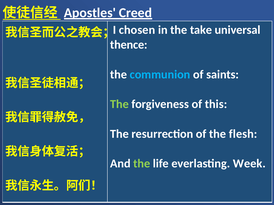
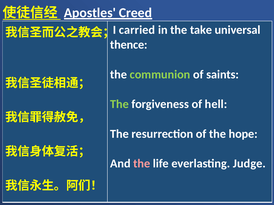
chosen: chosen -> carried (137, 30)
communion colour: light blue -> light green (160, 75)
this: this -> hell (216, 104)
flesh: flesh -> hope (243, 134)
the colour: light green -> pink (142, 164)
Week: Week -> Judge (249, 164)
